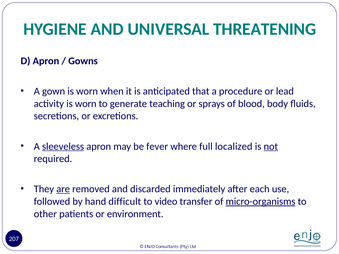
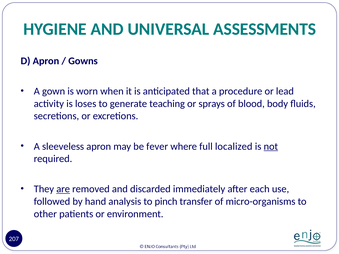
THREATENING: THREATENING -> ASSESSMENTS (265, 29)
activity is worn: worn -> loses (86, 104)
sleeveless underline: present -> none (63, 147)
difficult: difficult -> analysis (125, 202)
video: video -> pinch (166, 202)
micro-organisms underline: present -> none (261, 202)
